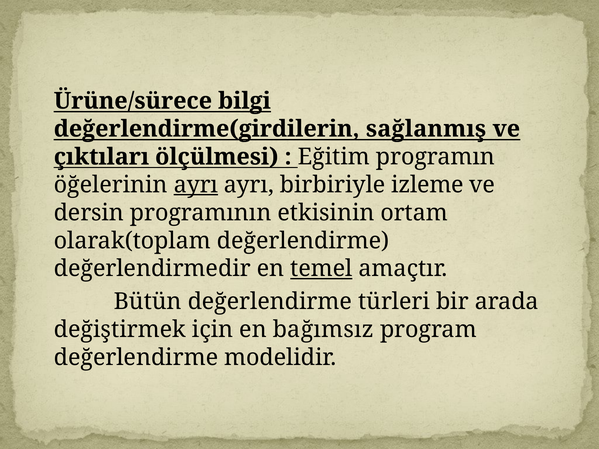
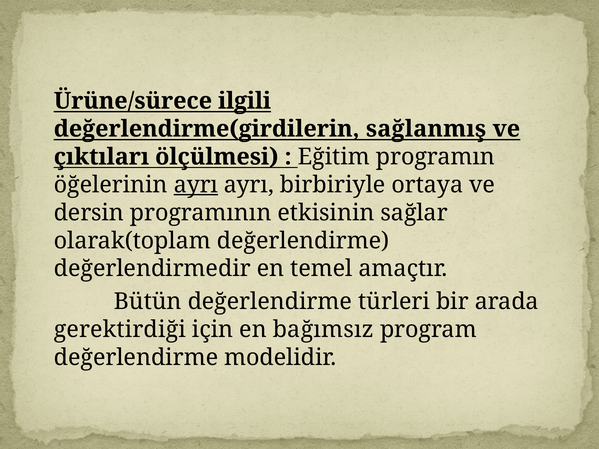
bilgi: bilgi -> ilgili (245, 101)
izleme: izleme -> ortaya (427, 185)
ortam: ortam -> sağlar (414, 213)
temel underline: present -> none (321, 269)
değiştirmek: değiştirmek -> gerektirdiği (120, 330)
